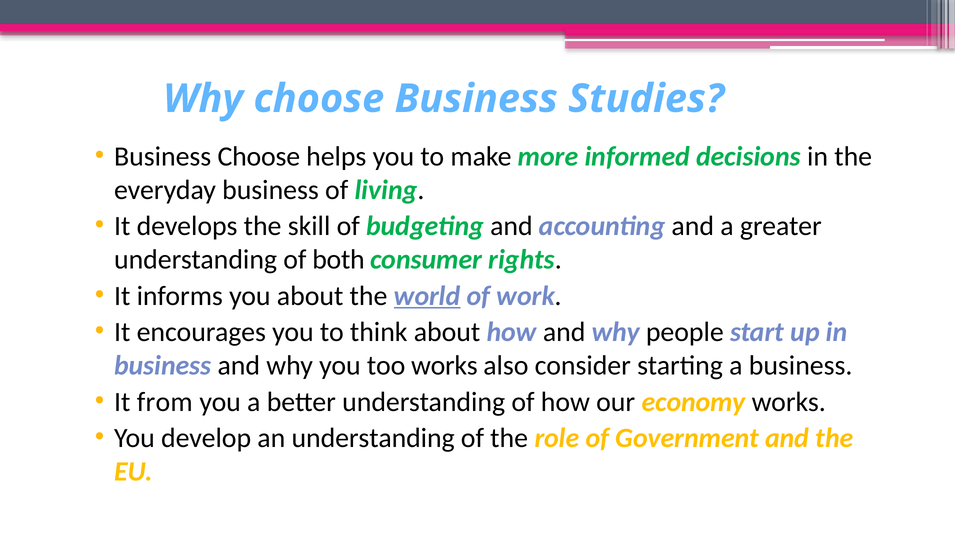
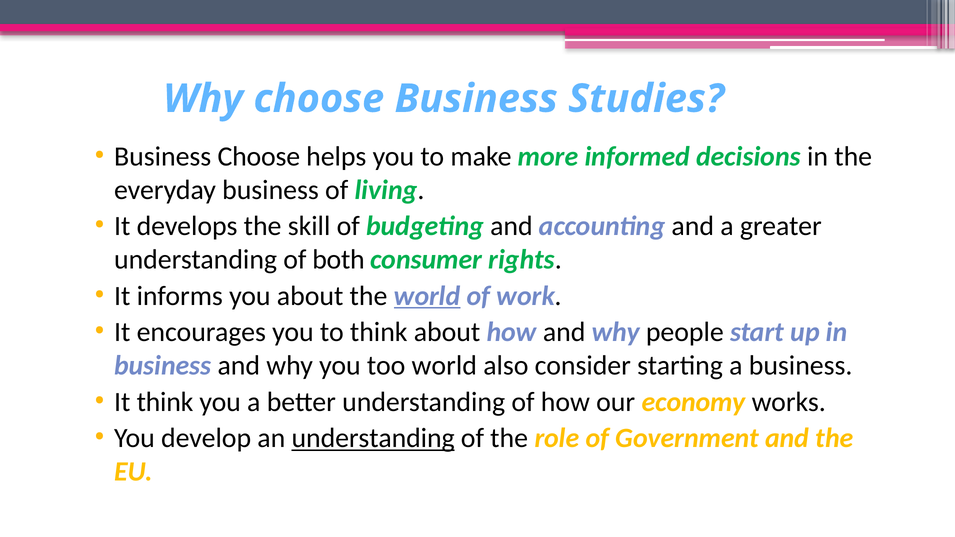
too works: works -> world (444, 366)
It from: from -> think (165, 402)
understanding underline: none -> present (373, 438)
